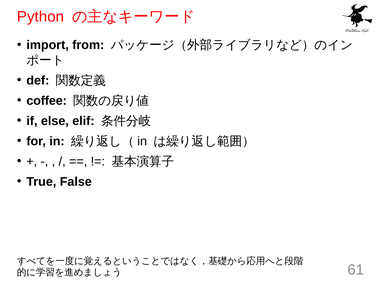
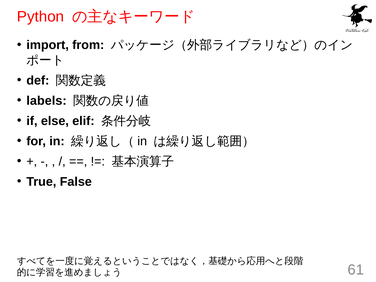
coffee: coffee -> labels (47, 101)
